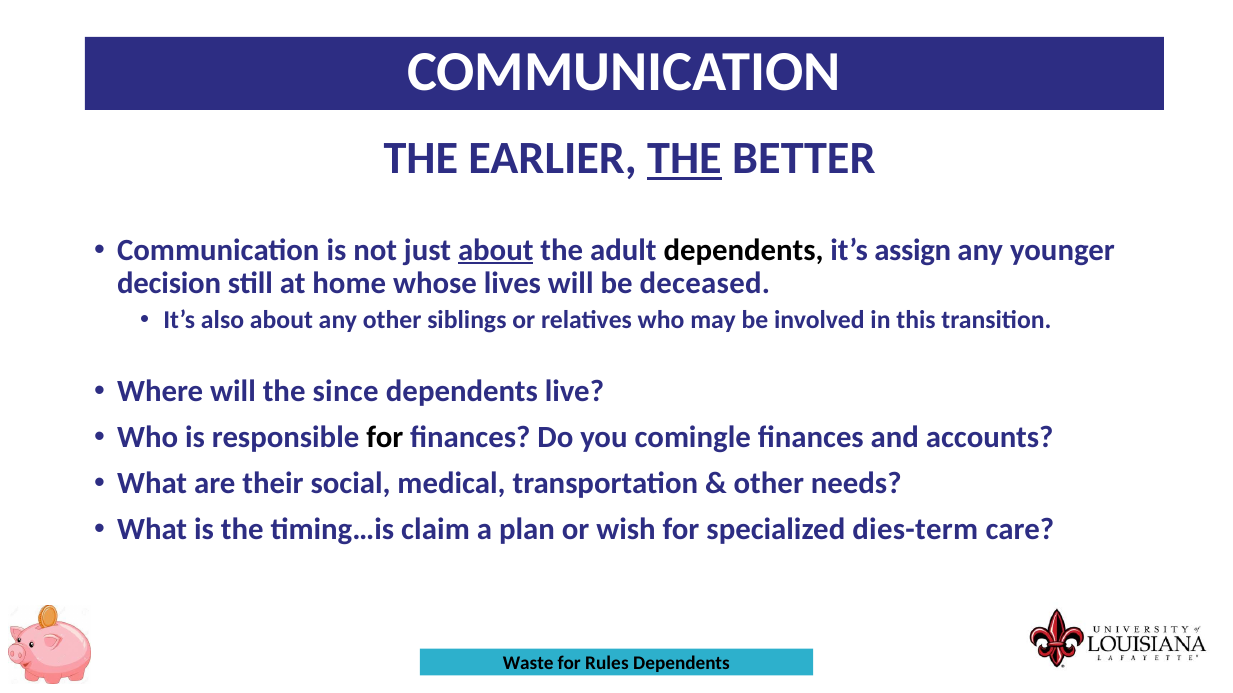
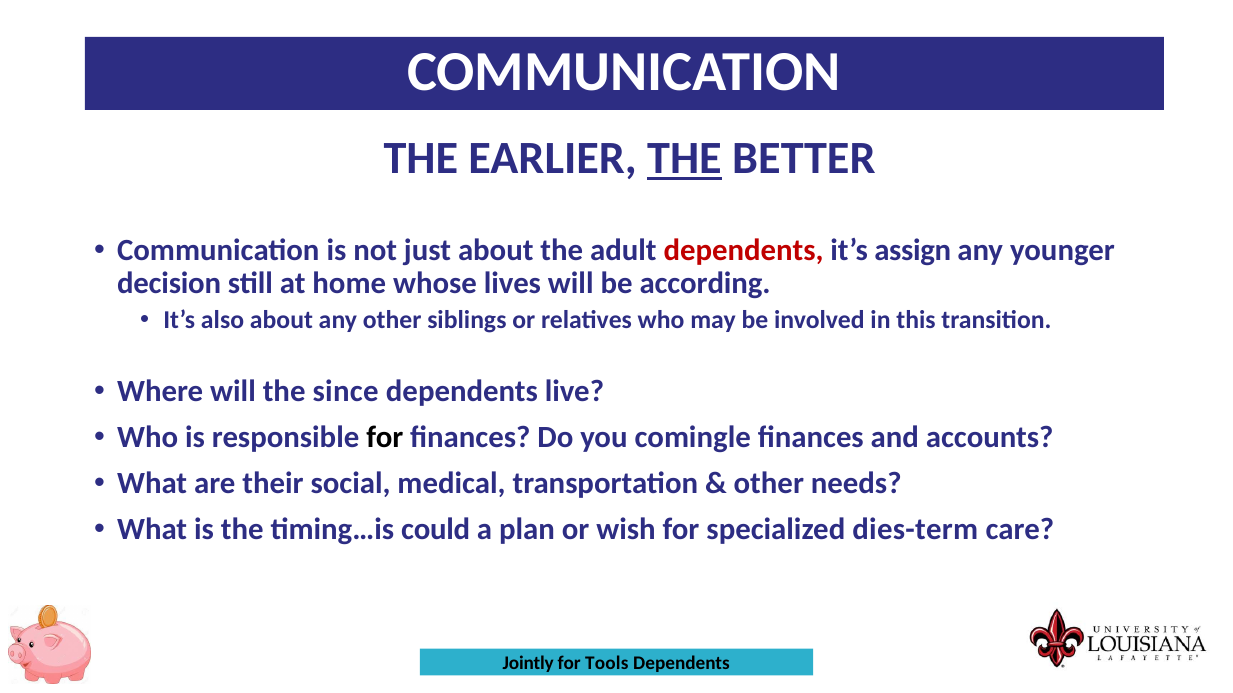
about underline: present -> none (496, 250)
dependents colour: black -> red (744, 250)
deceased: deceased -> according (705, 284)
claim: claim -> could (436, 530)
Waste: Waste -> Jointly (528, 664)
Rules: Rules -> Tools (607, 664)
